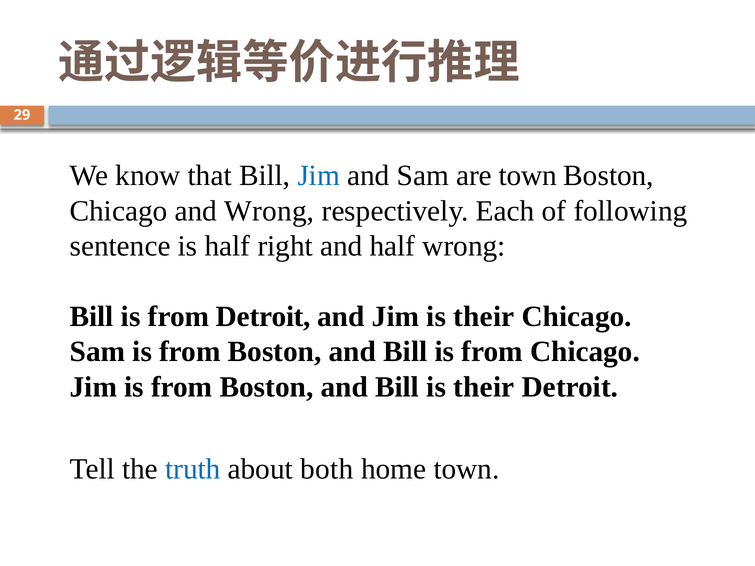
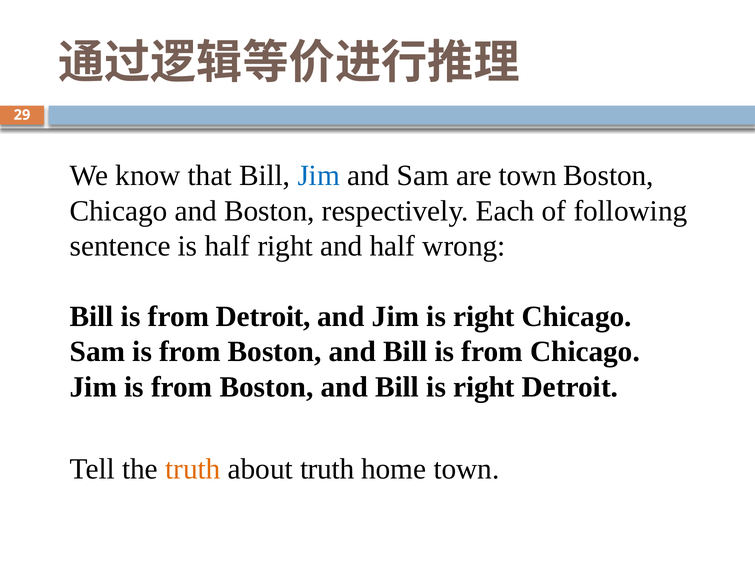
and Wrong: Wrong -> Boston (269, 211)
Jim is their: their -> right (484, 317)
Bill is their: their -> right (484, 387)
truth colour: blue -> orange (193, 469)
about both: both -> truth (327, 469)
